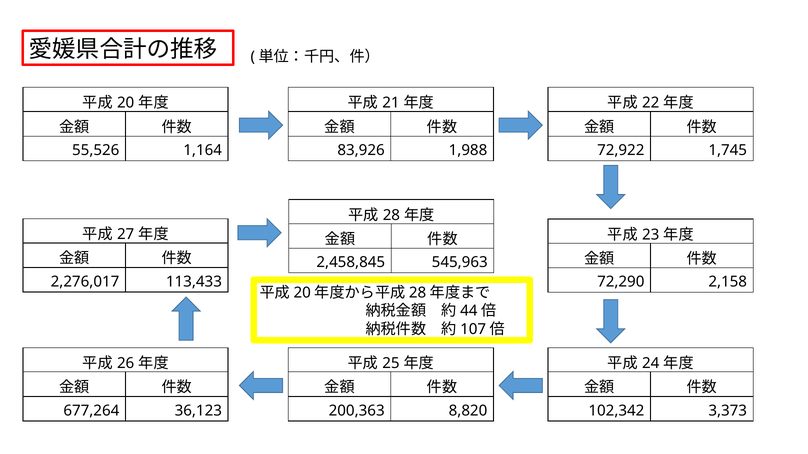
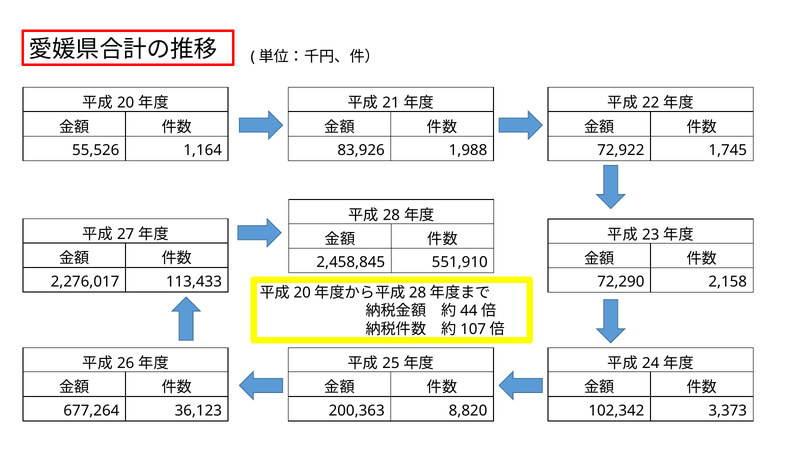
545,963: 545,963 -> 551,910 (460, 263)
